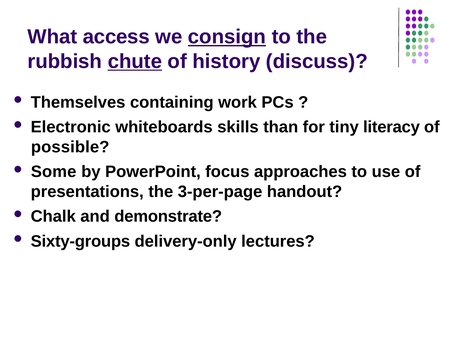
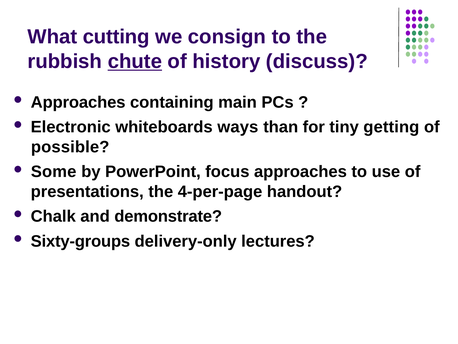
access: access -> cutting (116, 37)
consign underline: present -> none (227, 37)
Themselves: Themselves -> Approaches (78, 102)
work: work -> main (238, 102)
skills: skills -> ways (238, 127)
literacy: literacy -> getting (391, 127)
3-per-page: 3-per-page -> 4-per-page (220, 191)
